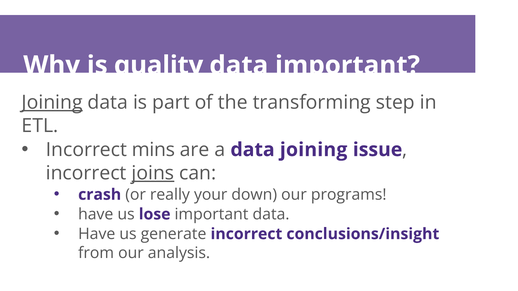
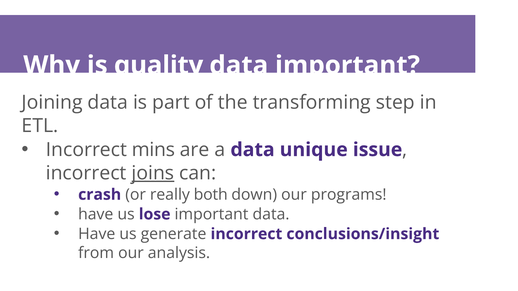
Joining underline: present -> none (52, 103)
data joining: joining -> unique (314, 150)
your: your -> both (211, 195)
